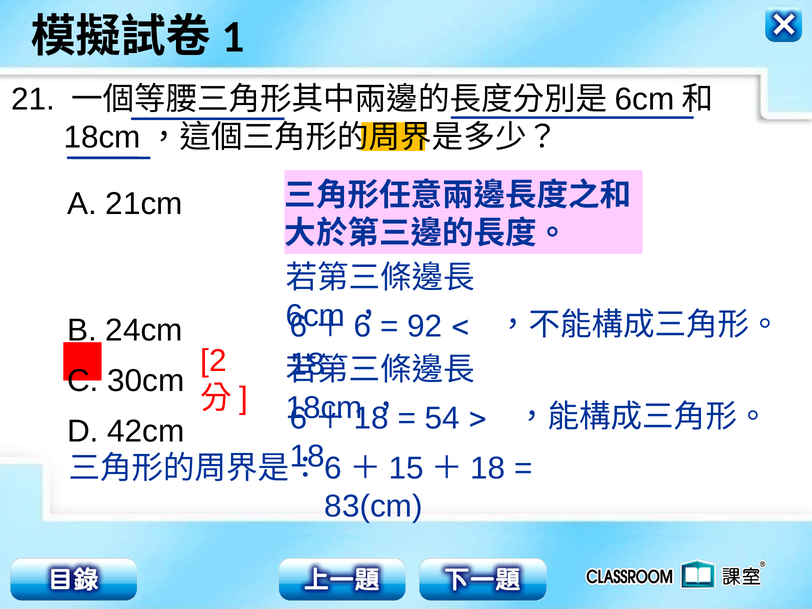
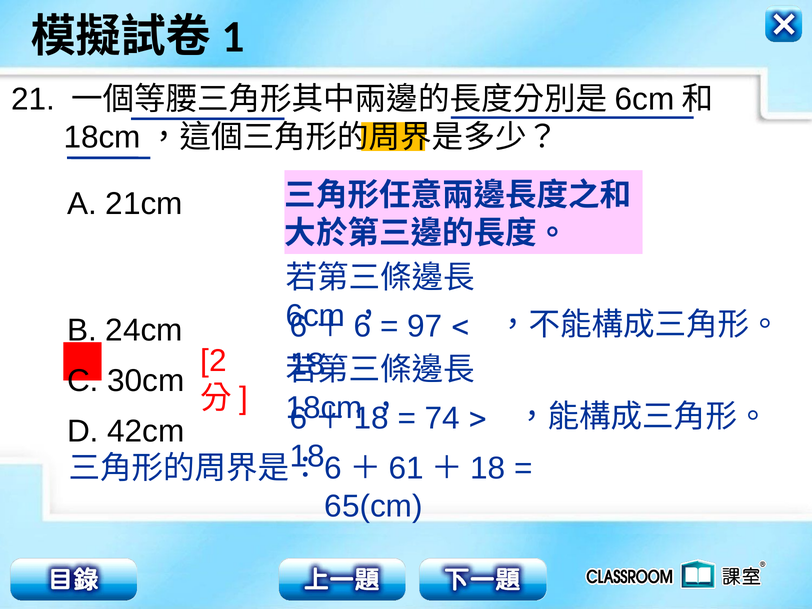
92: 92 -> 97 (425, 326)
54: 54 -> 74 (442, 418)
15: 15 -> 61 (406, 468)
83(cm: 83(cm -> 65(cm (374, 506)
